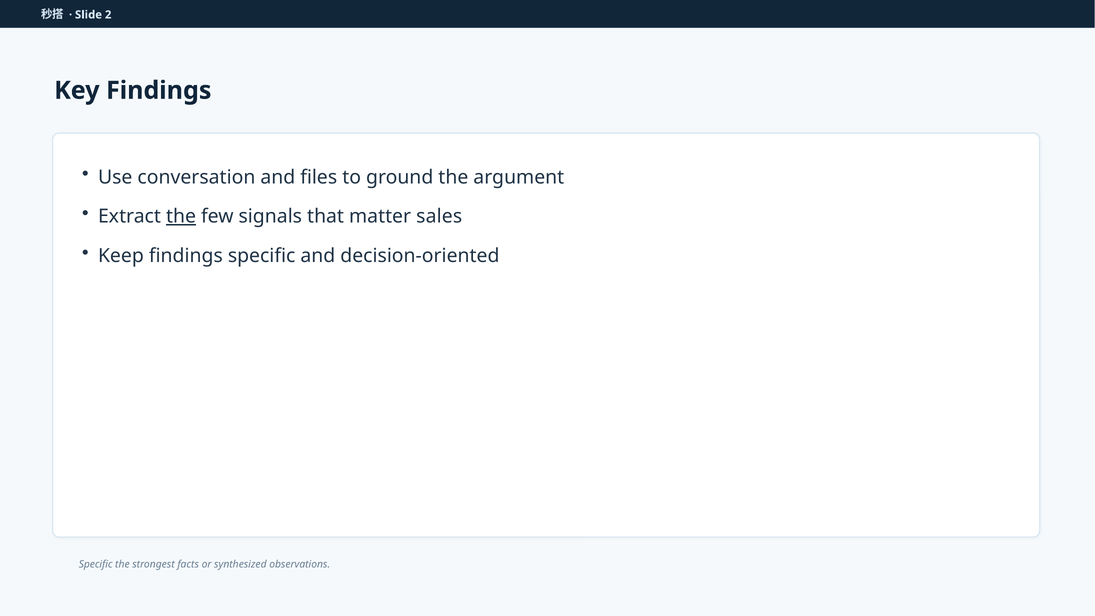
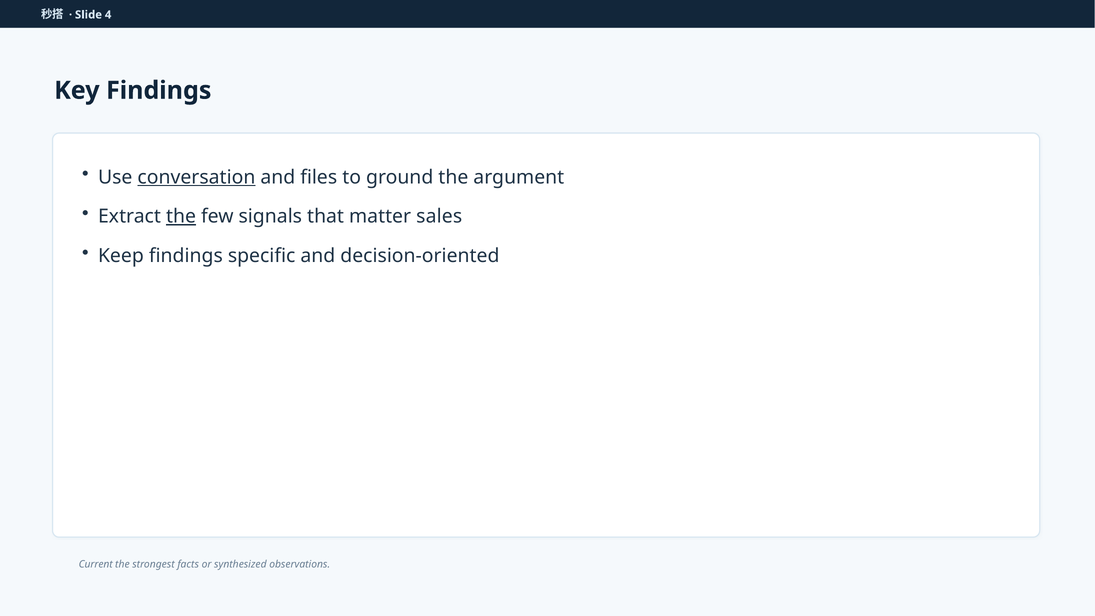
2: 2 -> 4 (108, 15)
conversation underline: none -> present (196, 177)
Specific: Specific -> Current (96, 564)
